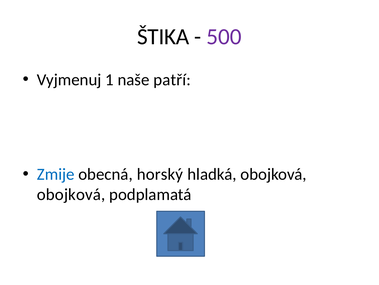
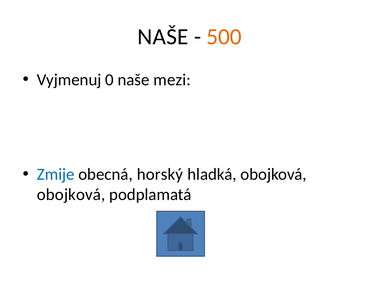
ŠTIKA: ŠTIKA -> NAŠE (163, 37)
500 colour: purple -> orange (224, 37)
1: 1 -> 0 (109, 80)
patří: patří -> mezi (172, 80)
